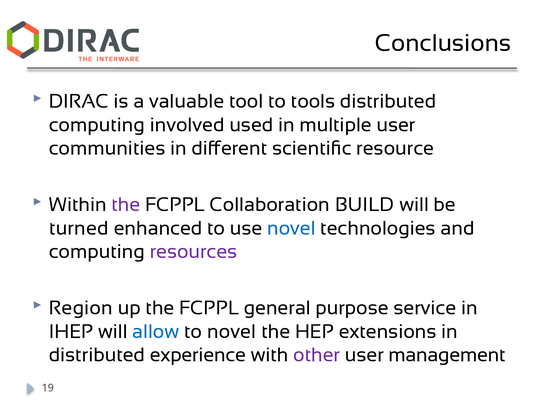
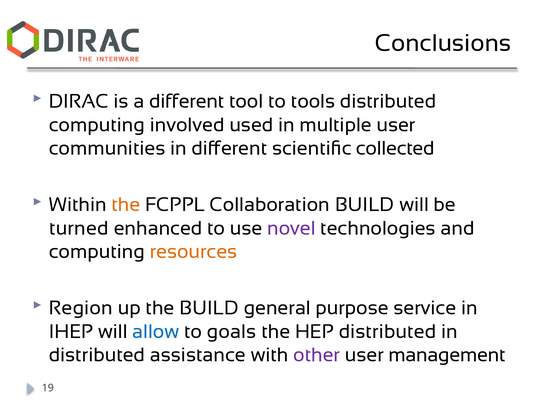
a valuable: valuable -> different (187, 101)
resource: resource -> collected (395, 148)
the colour: purple -> orange (126, 205)
novel colour: blue -> purple (291, 228)
resources colour: purple -> orange (194, 252)
up the FCPPL: FCPPL -> BUILD (209, 308)
to novel: novel -> goals (232, 332)
HEP extensions: extensions -> distributed (387, 332)
experience: experience -> assistance (198, 355)
